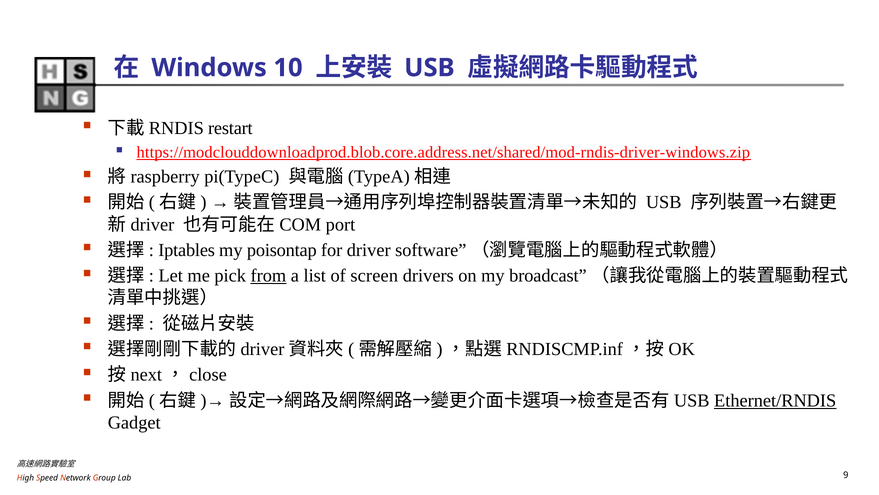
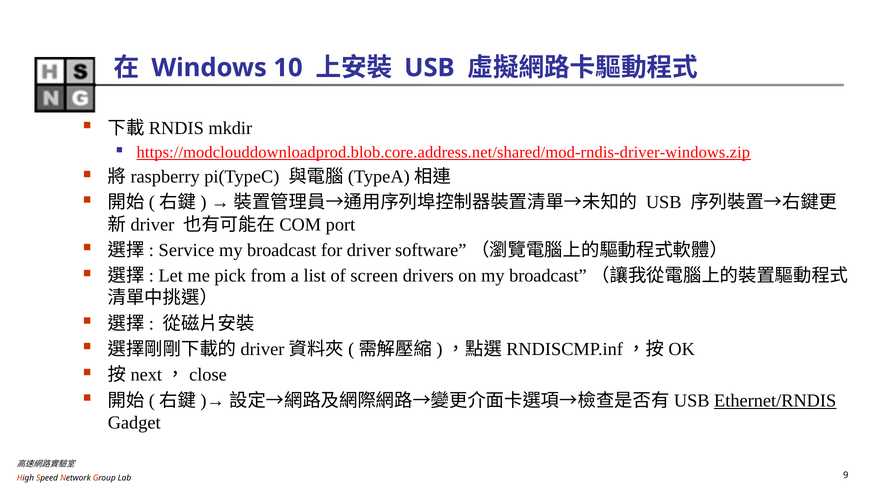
restart: restart -> mkdir (230, 128)
Iptables: Iptables -> Service (186, 250)
poisontap: poisontap -> broadcast (282, 250)
from underline: present -> none (268, 275)
